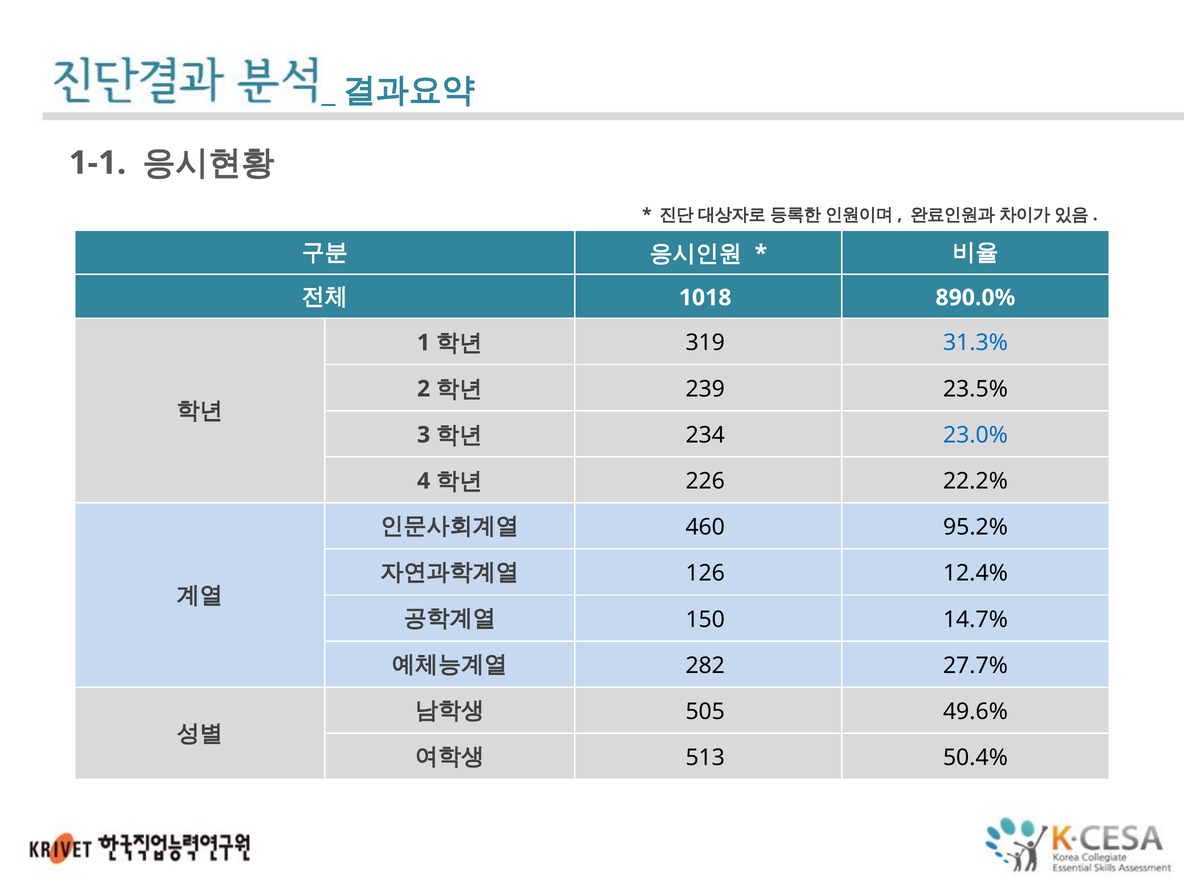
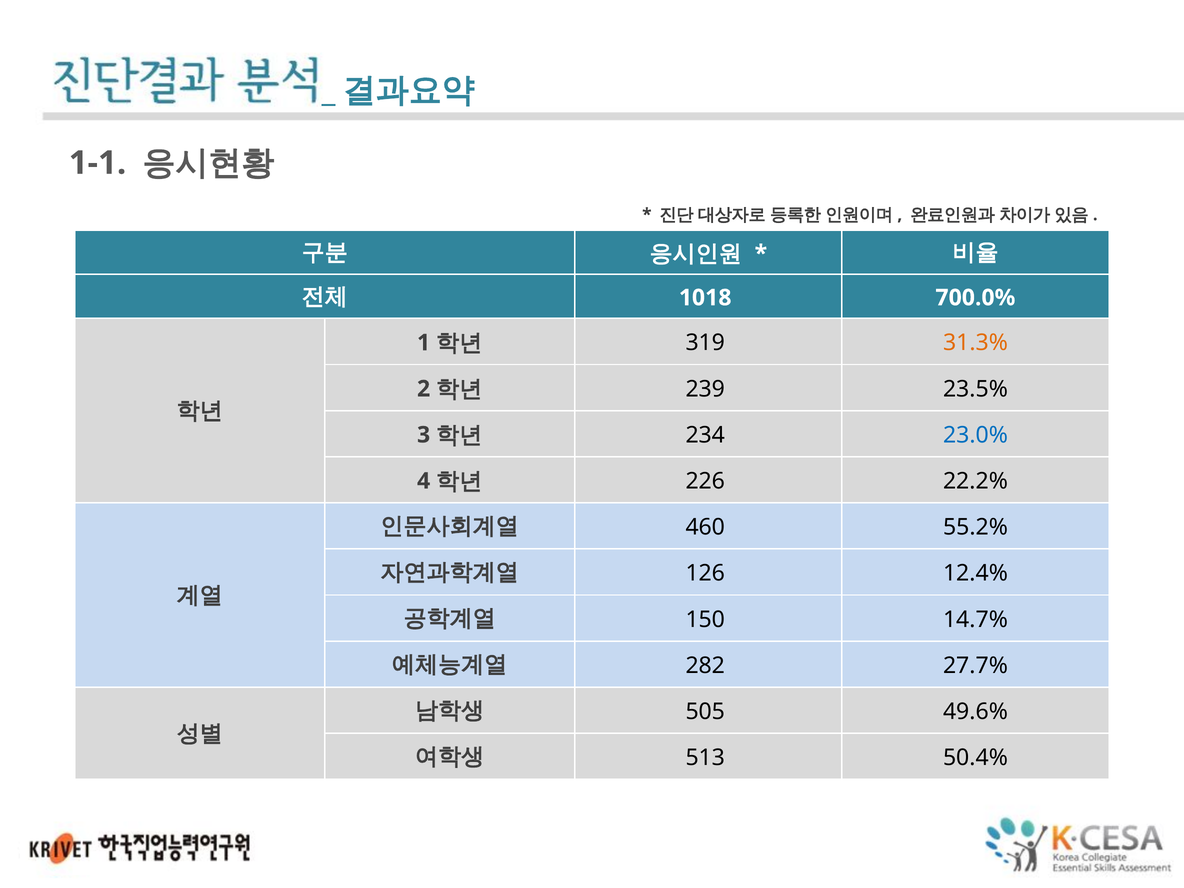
890.0%: 890.0% -> 700.0% (975, 298)
31.3% colour: blue -> orange (975, 343)
95.2%: 95.2% -> 55.2% (975, 527)
